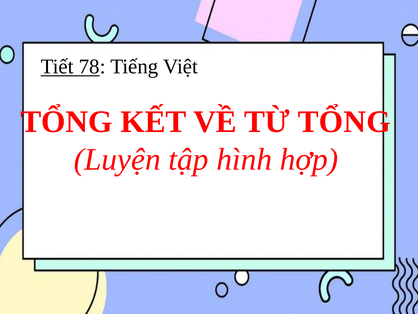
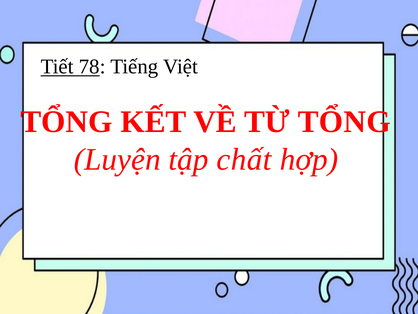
hình: hình -> chất (244, 159)
